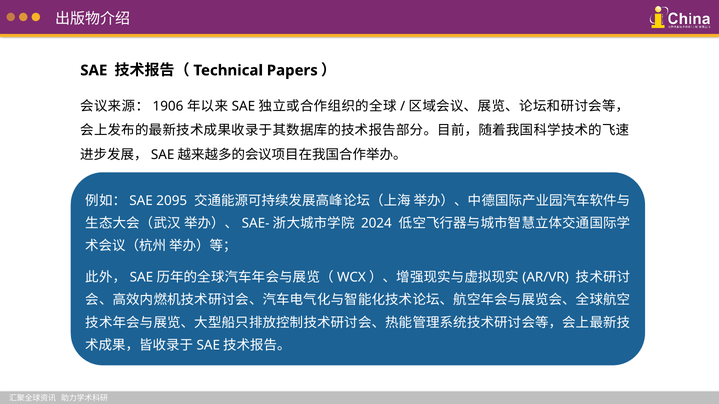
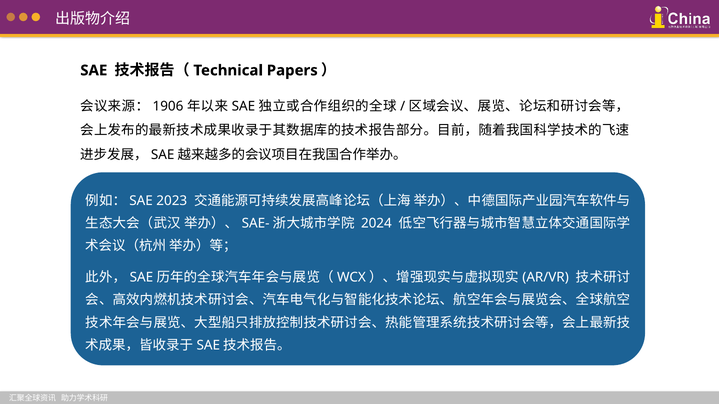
2095: 2095 -> 2023 (172, 201)
